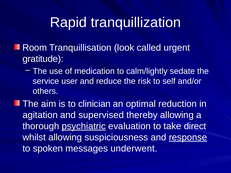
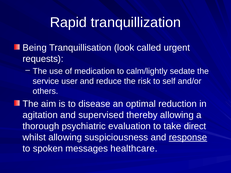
Room: Room -> Being (35, 48)
gratitude: gratitude -> requests (43, 59)
clinician: clinician -> disease (94, 104)
psychiatric underline: present -> none (84, 126)
underwent: underwent -> healthcare (134, 149)
